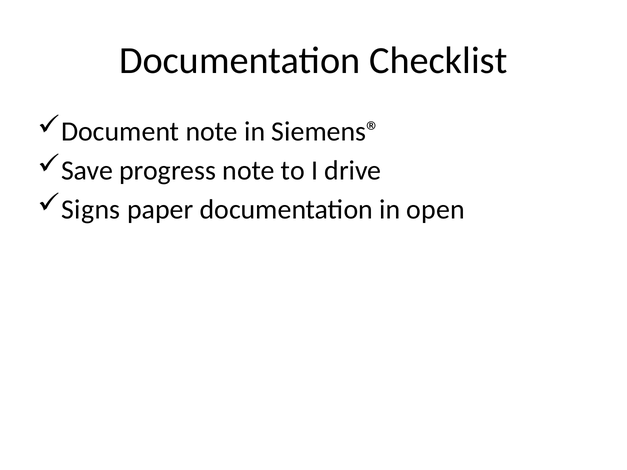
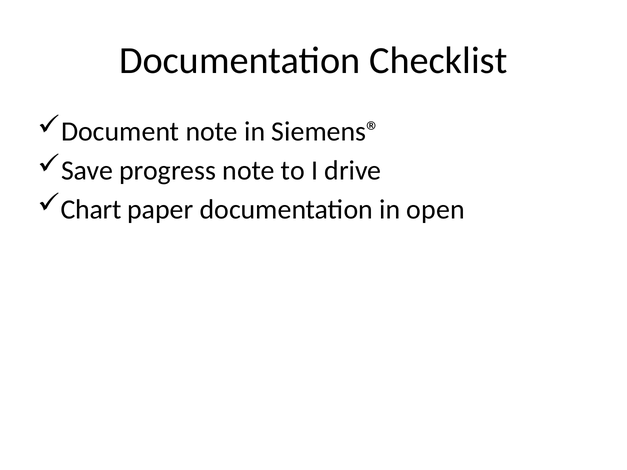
Signs: Signs -> Chart (91, 210)
